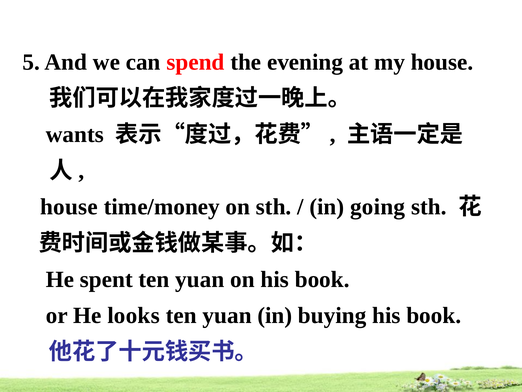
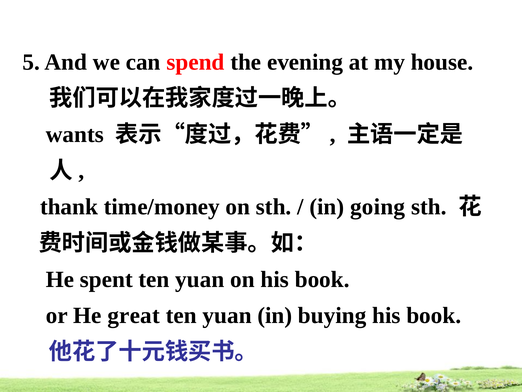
house: house -> thank (69, 207)
looks: looks -> great (134, 315)
